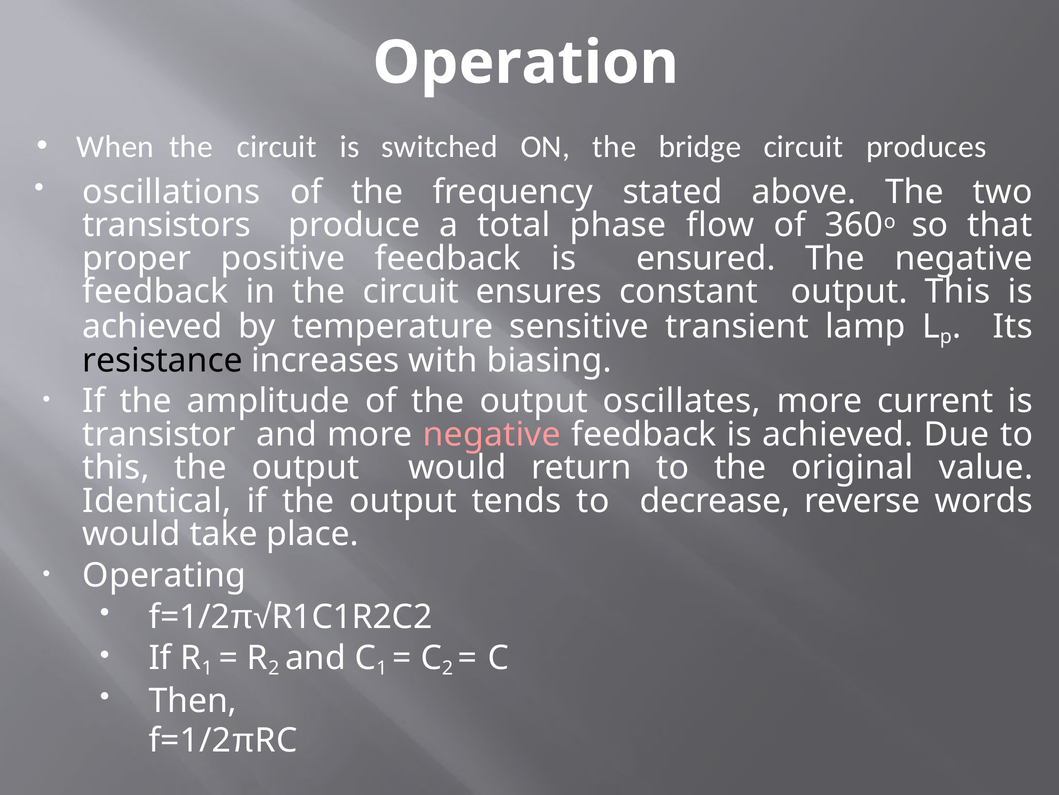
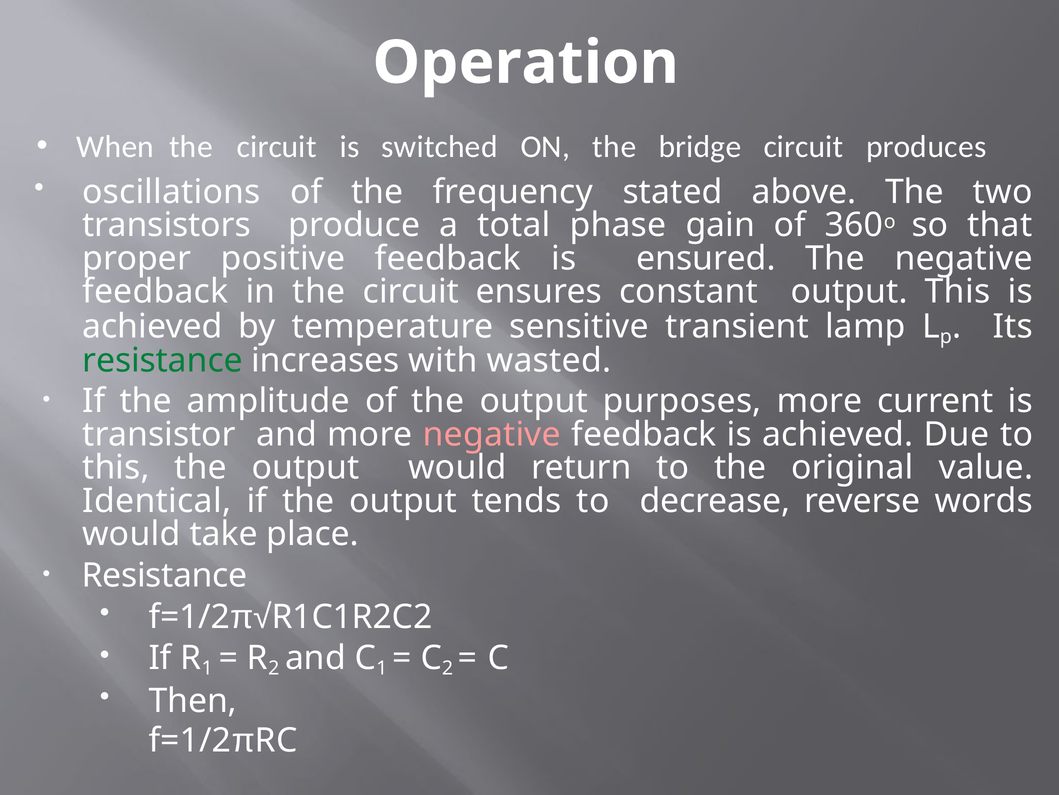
flow: flow -> gain (720, 225)
resistance colour: black -> green (163, 360)
biasing: biasing -> wasted (549, 360)
oscillates: oscillates -> purposes (682, 401)
Operating: Operating -> Resistance (165, 575)
